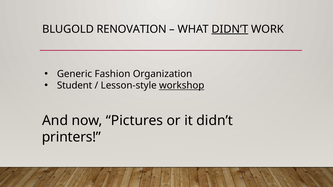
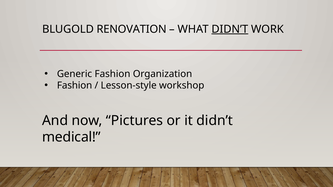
Student: Student -> Fashion (75, 86)
workshop underline: present -> none (182, 86)
printers: printers -> medical (71, 137)
